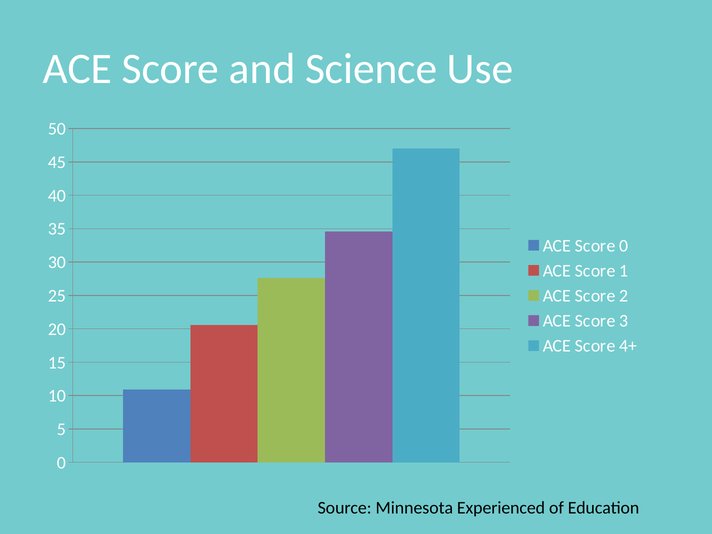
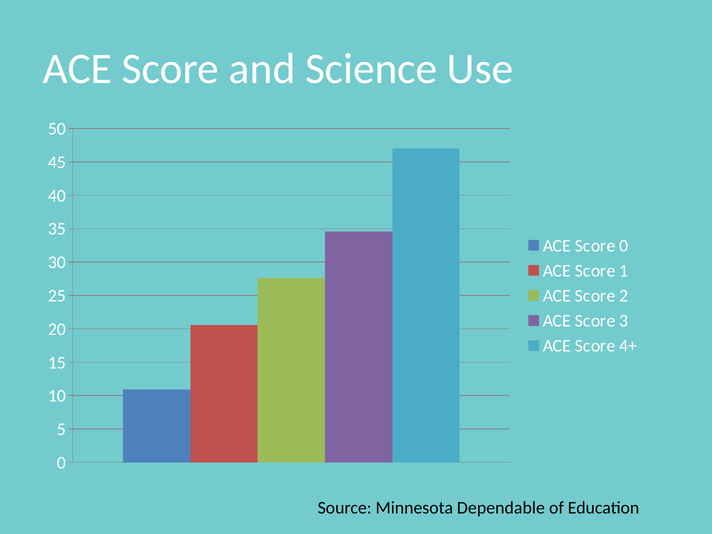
Experienced: Experienced -> Dependable (501, 508)
